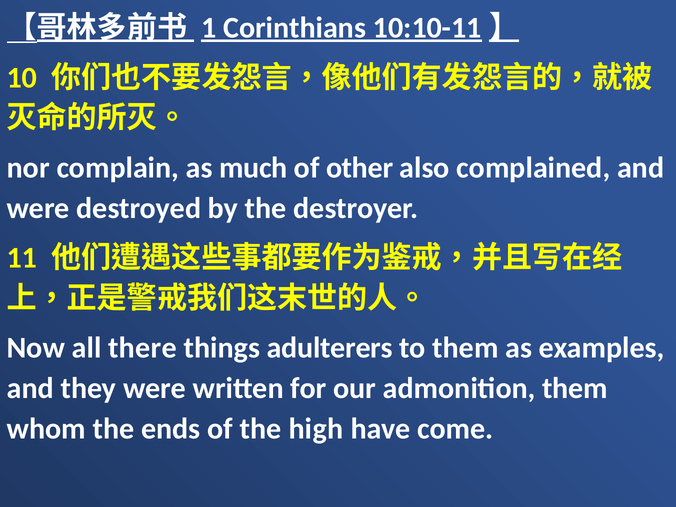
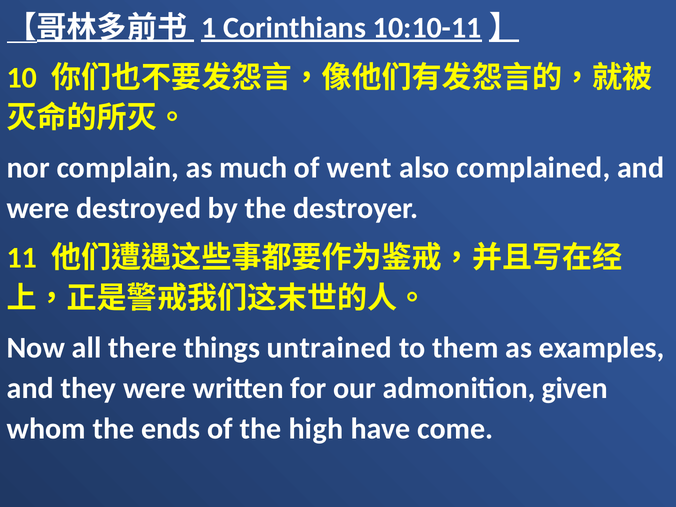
other: other -> went (359, 168)
adulterers: adulterers -> untrained (330, 348)
admonition them: them -> given (575, 388)
